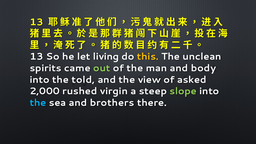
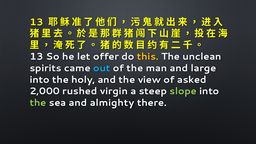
living: living -> offer (106, 57)
out colour: light green -> light blue (102, 68)
body: body -> large (203, 68)
told: told -> holy (83, 80)
the colour: light blue -> light green (38, 103)
brothers: brothers -> almighty (112, 103)
